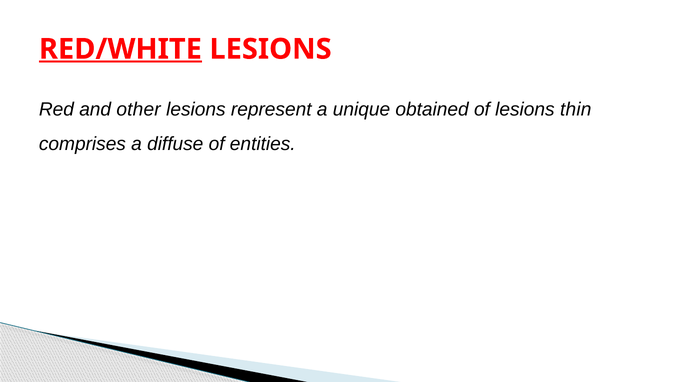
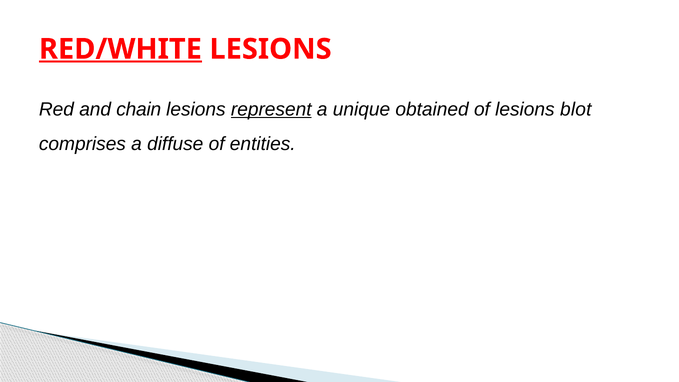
other: other -> chain (139, 109)
represent underline: none -> present (271, 109)
thin: thin -> blot (576, 109)
